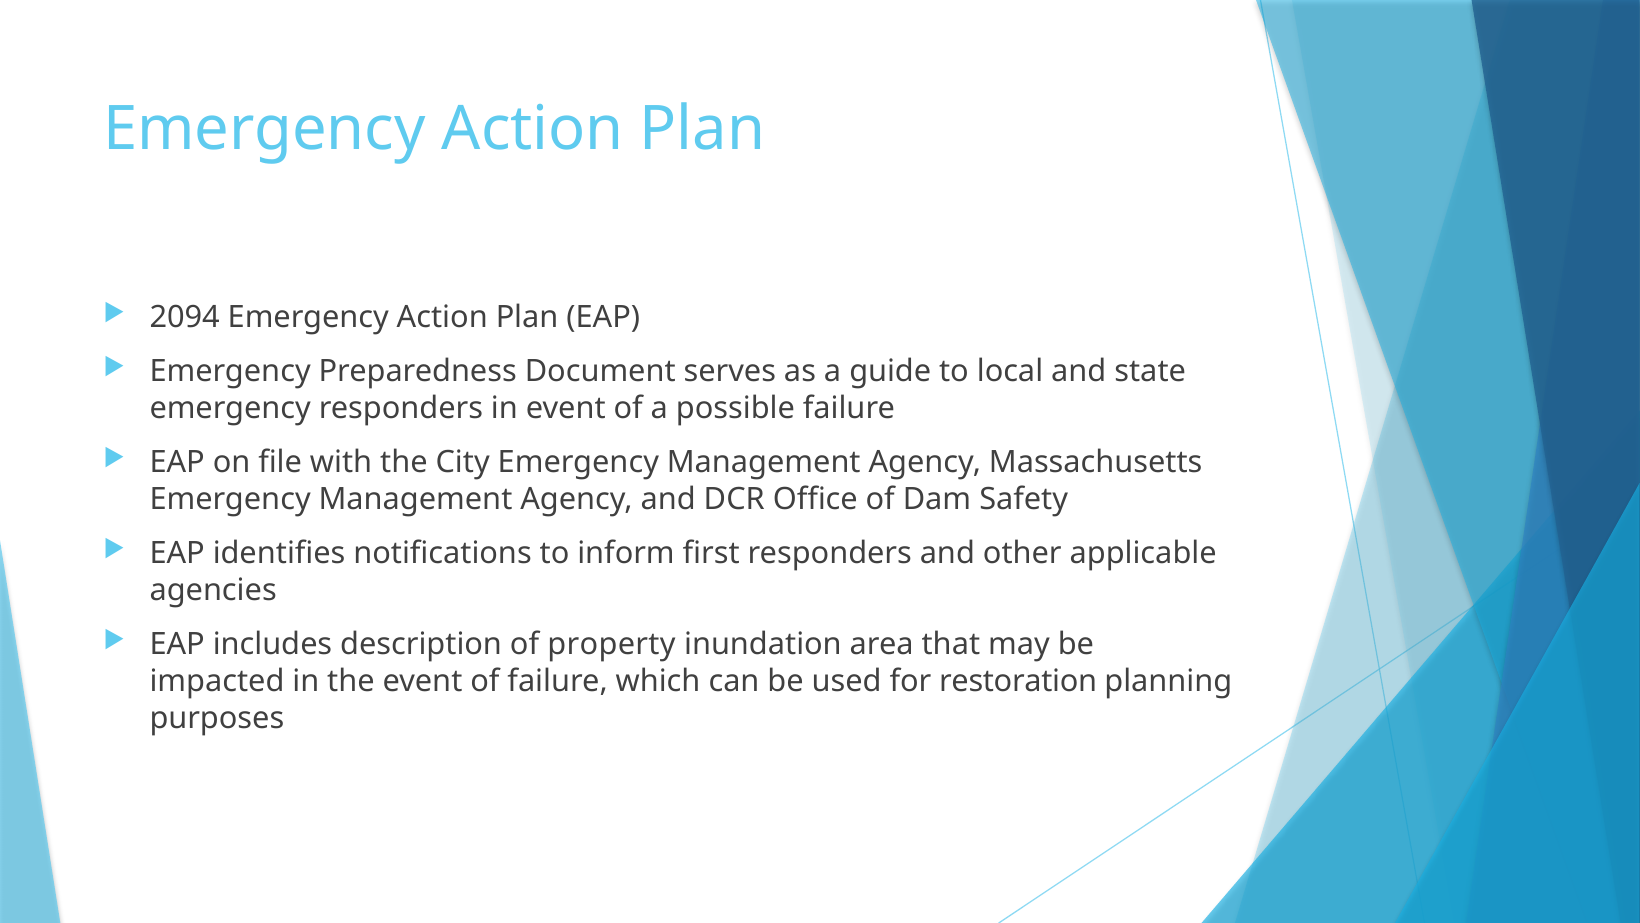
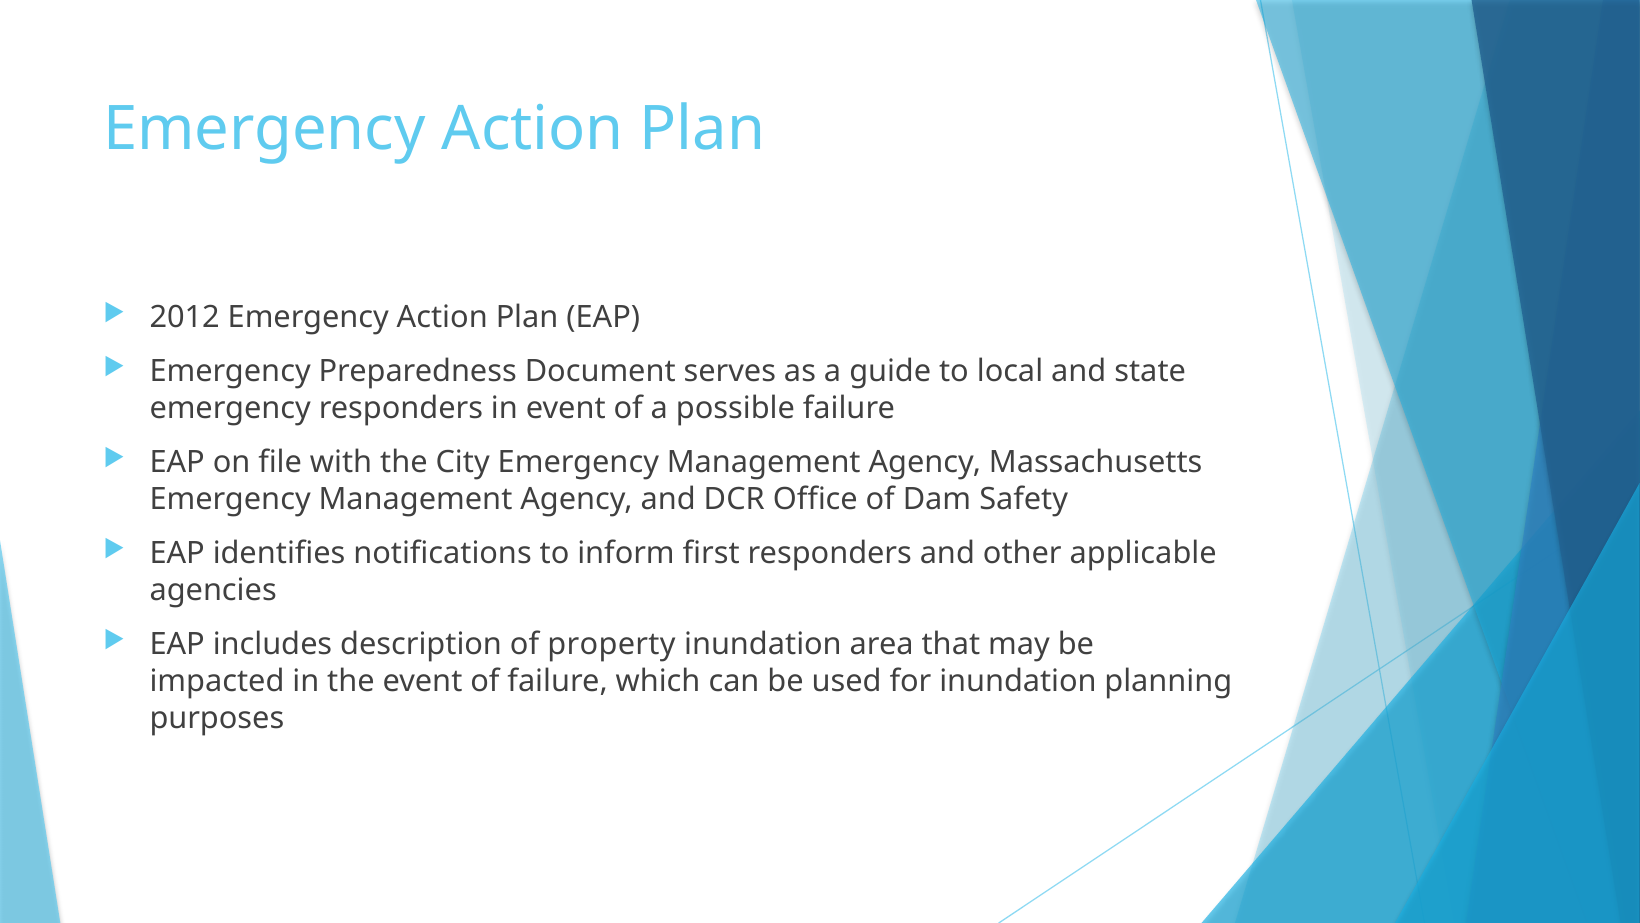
2094: 2094 -> 2012 (185, 317)
for restoration: restoration -> inundation (1018, 681)
